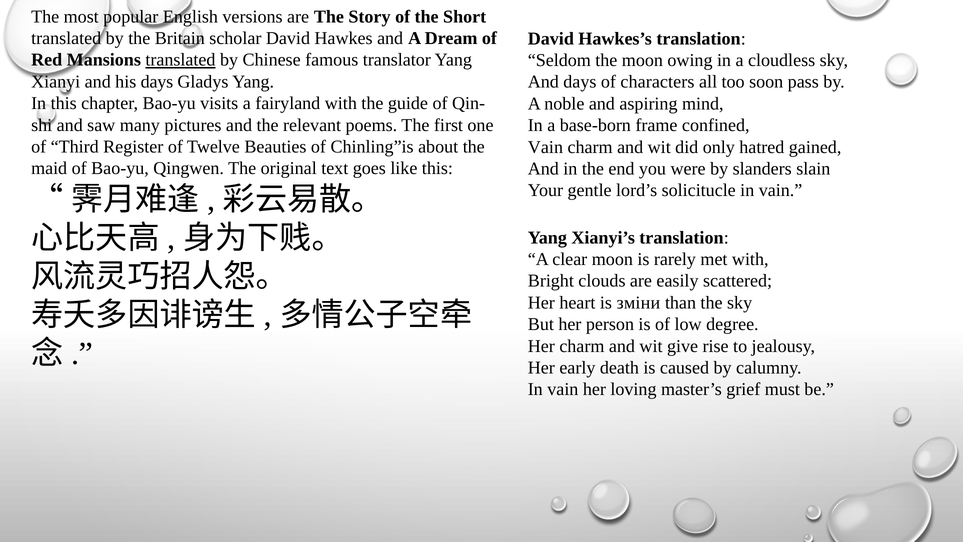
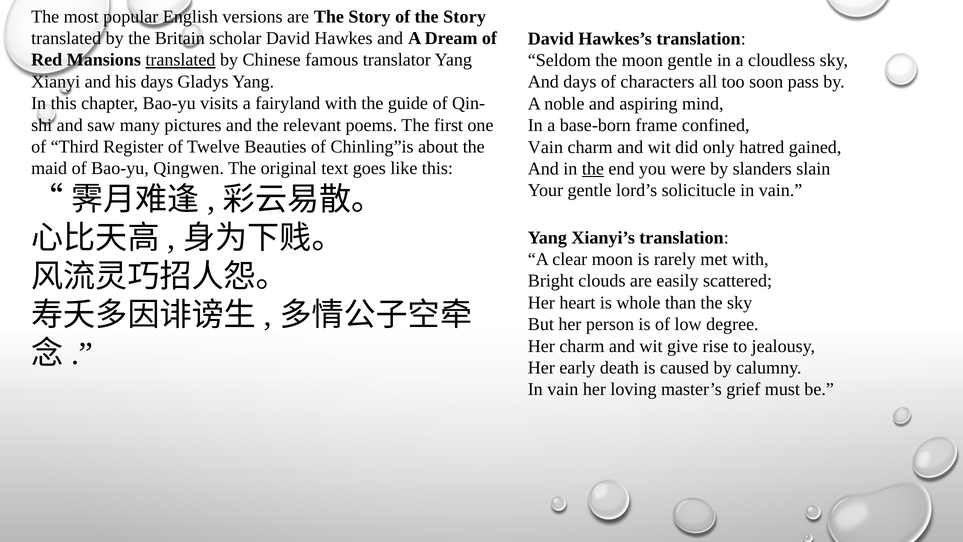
of the Short: Short -> Story (465, 17)
moon owing: owing -> gentle (690, 60)
the underline: none -> present (593, 169)
зміни: зміни -> whole (638, 303)
